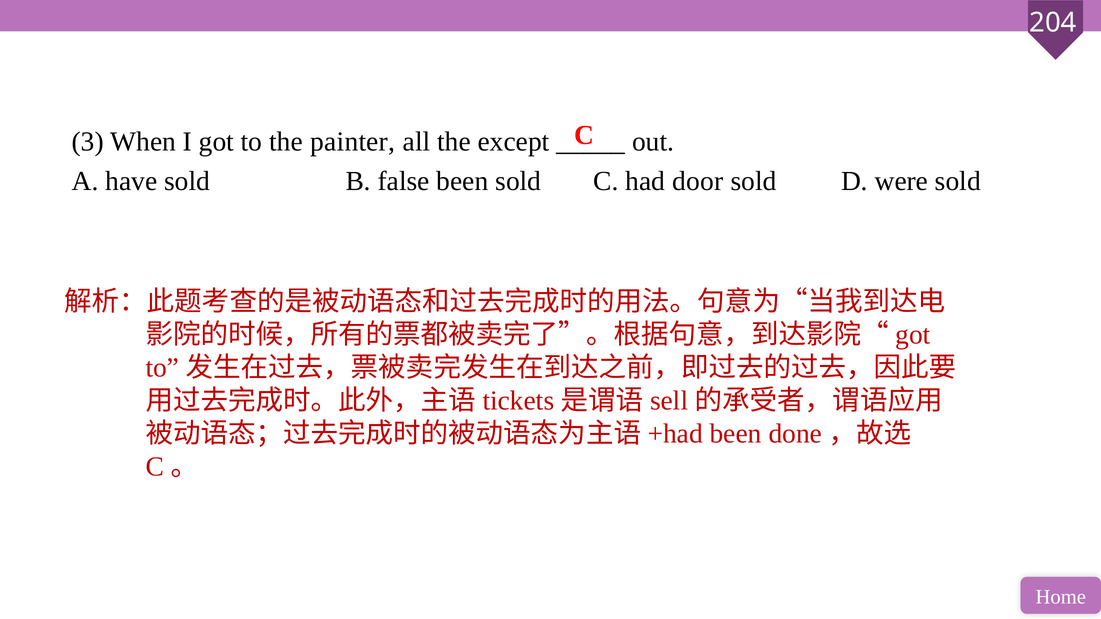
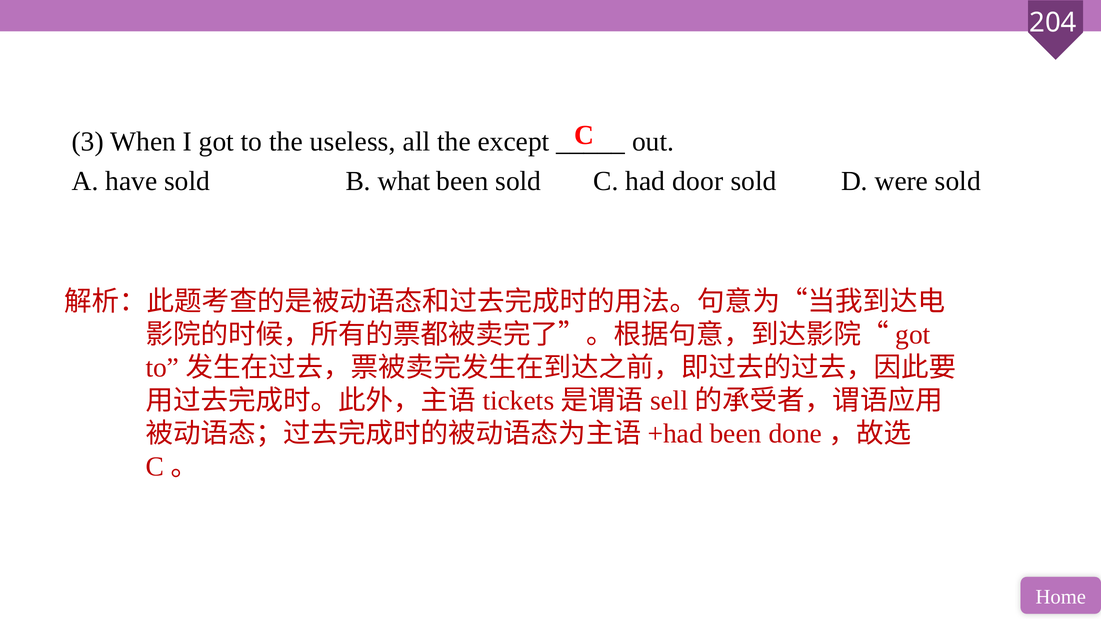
painter: painter -> useless (353, 142)
false: false -> what (404, 181)
